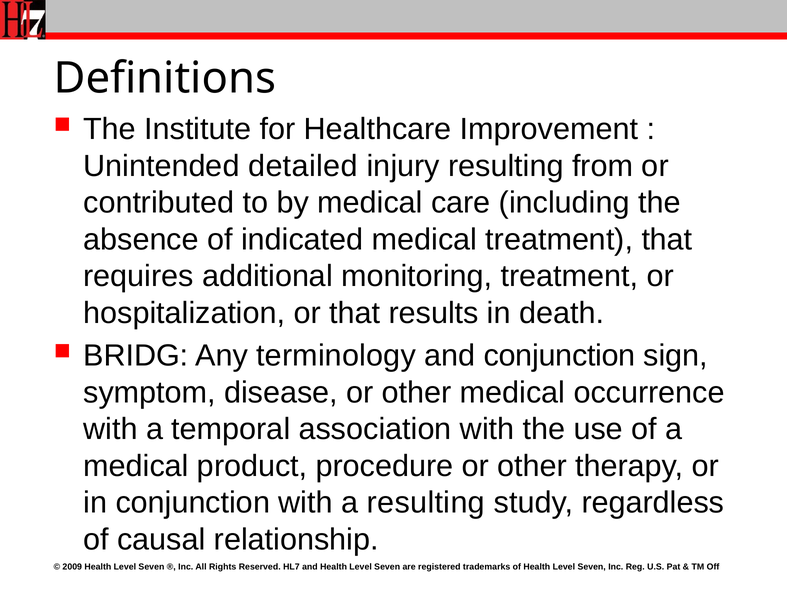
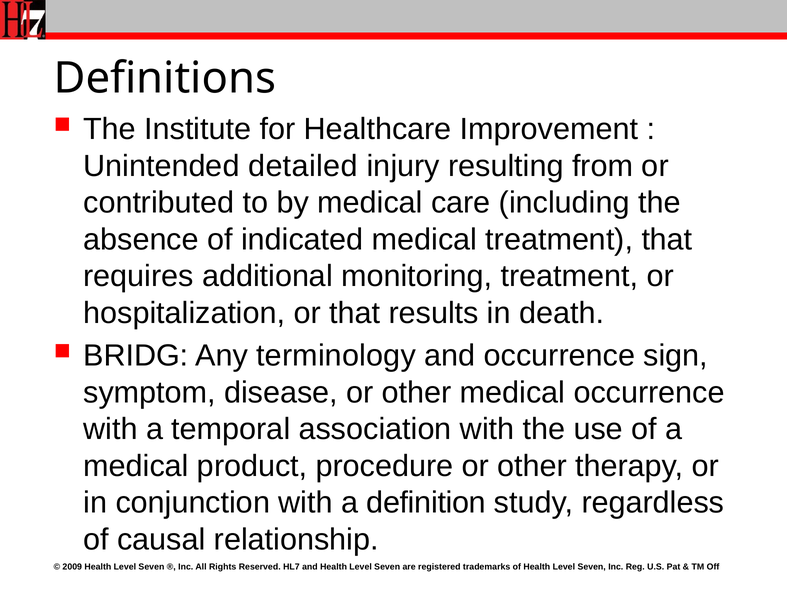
and conjunction: conjunction -> occurrence (559, 356)
a resulting: resulting -> definition (426, 503)
